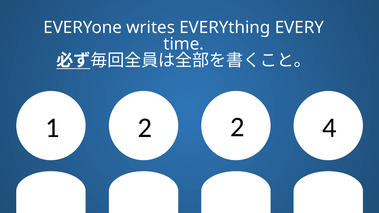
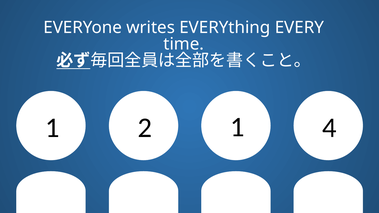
2 2: 2 -> 1 (237, 127)
